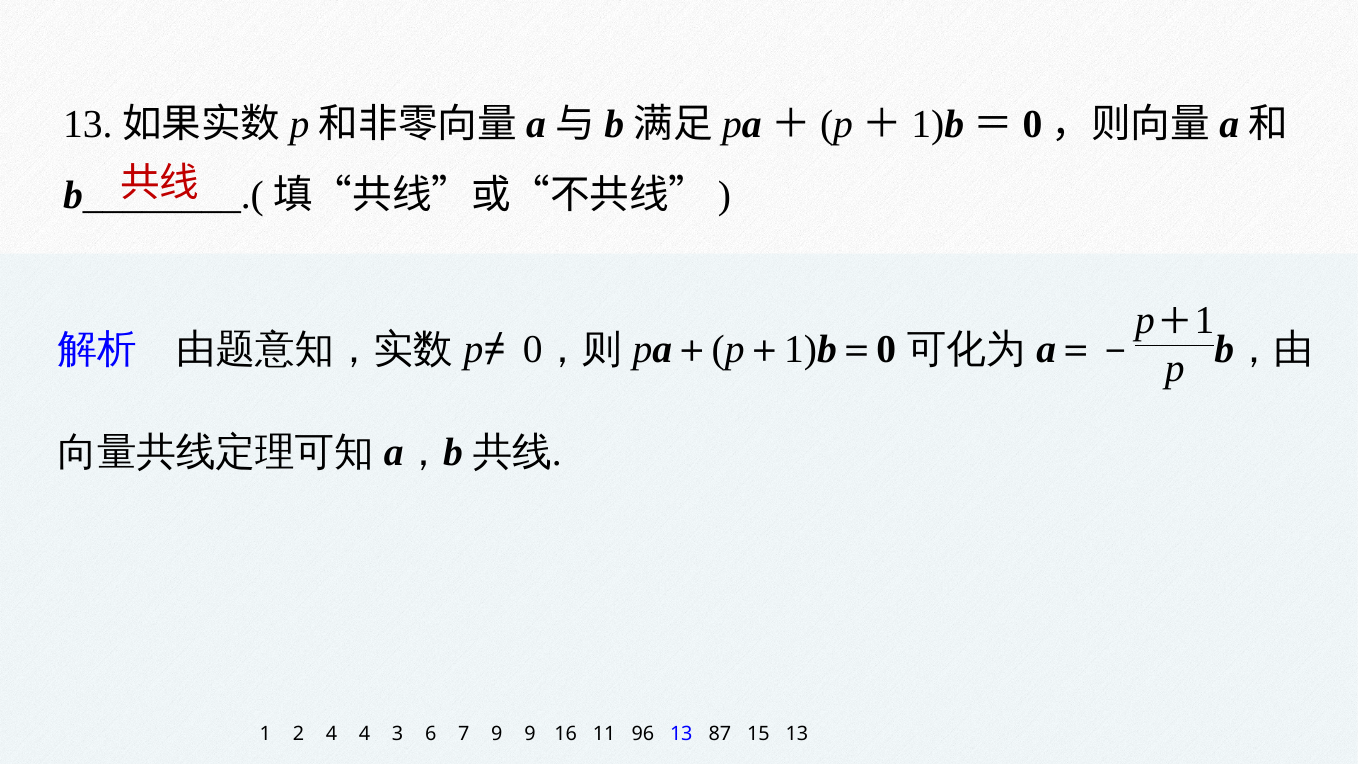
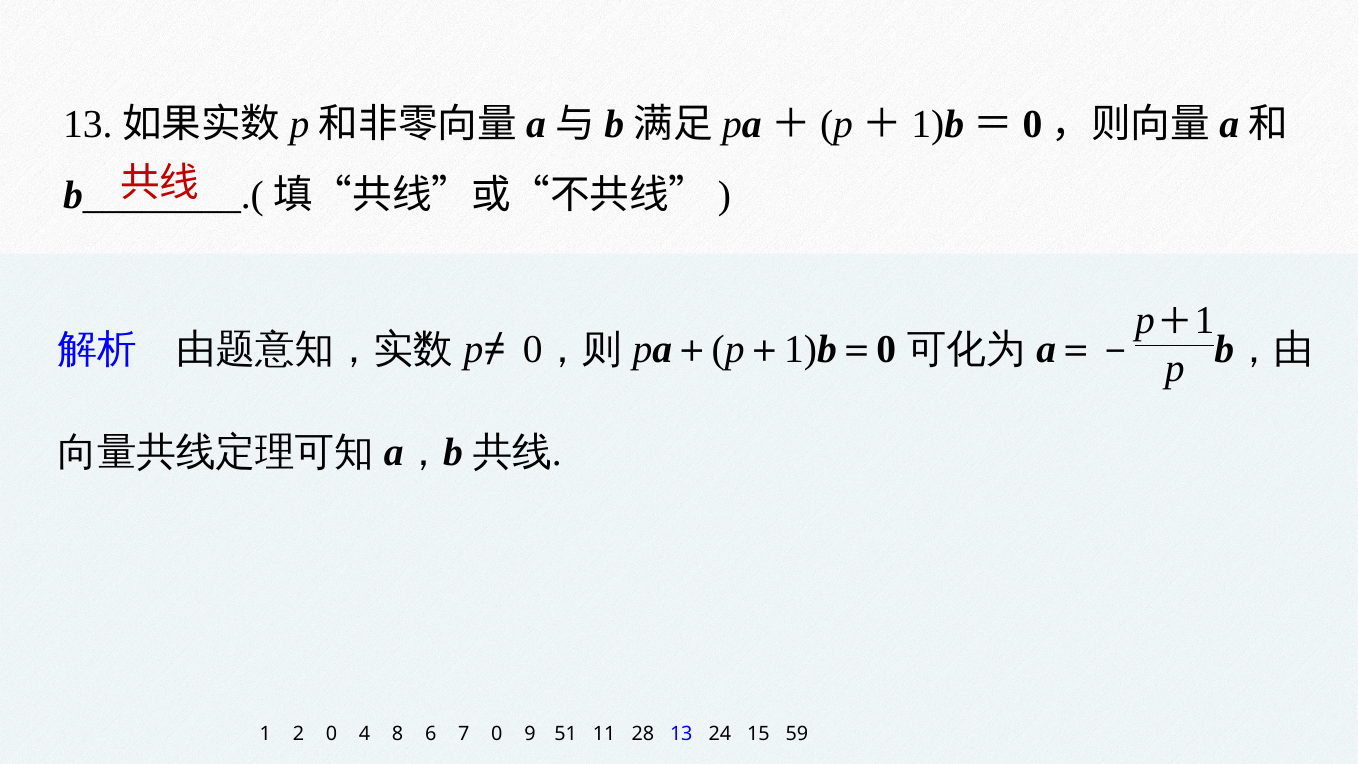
2 4: 4 -> 0 (332, 734)
3: 3 -> 8 (398, 734)
7 9: 9 -> 0 (497, 734)
16: 16 -> 51 (566, 734)
96: 96 -> 28 (643, 734)
87: 87 -> 24 (720, 734)
15 13: 13 -> 59 (797, 734)
